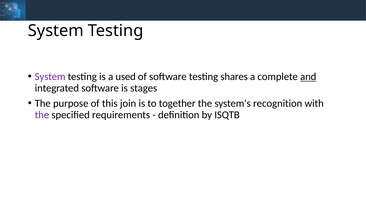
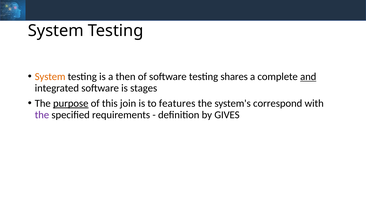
System colour: purple -> orange (50, 77)
used: used -> then (126, 77)
purpose underline: none -> present (71, 103)
together: together -> features (177, 103)
recognition: recognition -> correspond (278, 103)
ISQTB: ISQTB -> GIVES (227, 115)
